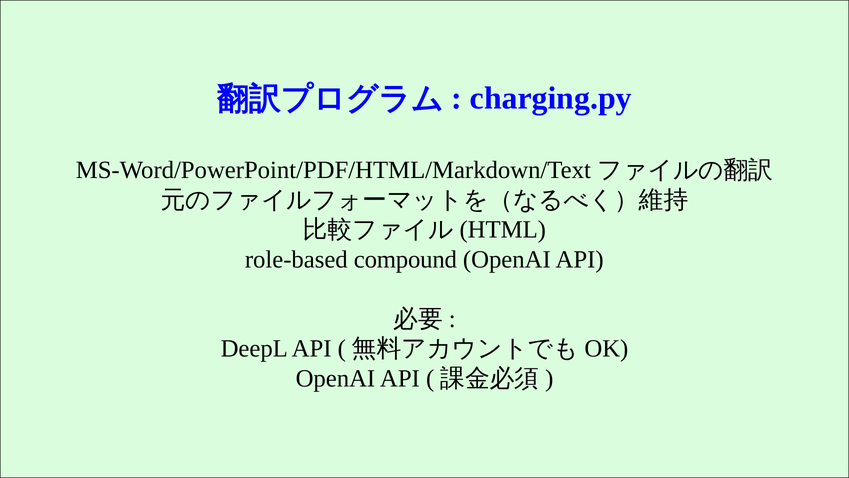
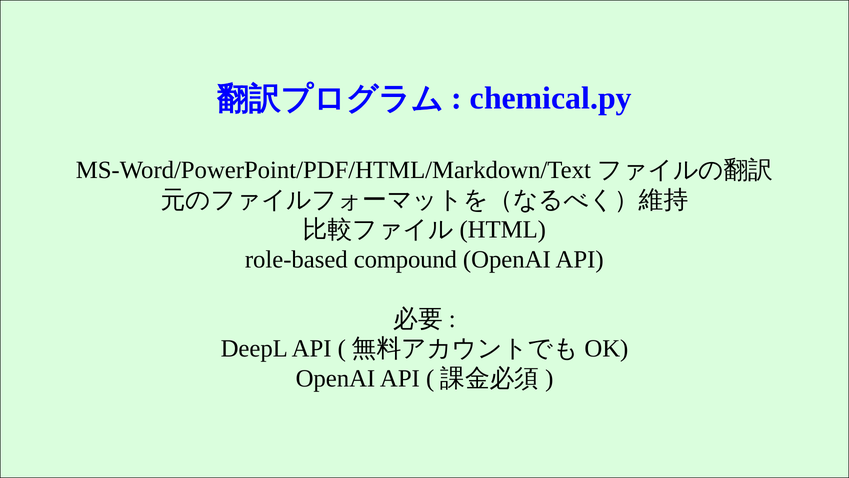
charging.py: charging.py -> chemical.py (551, 98)
